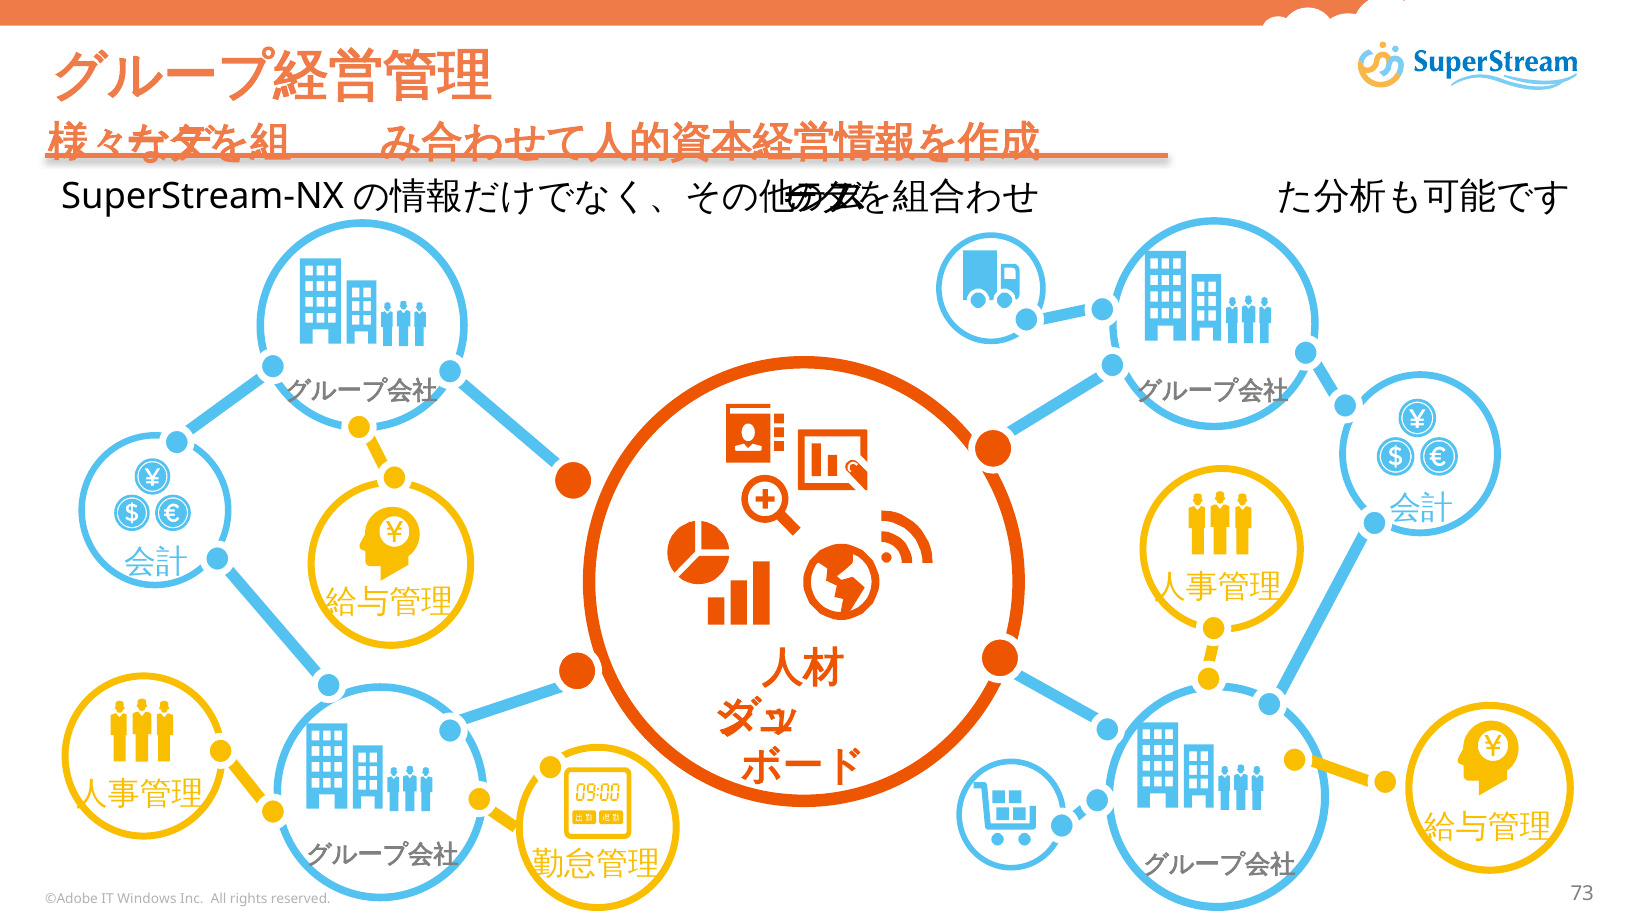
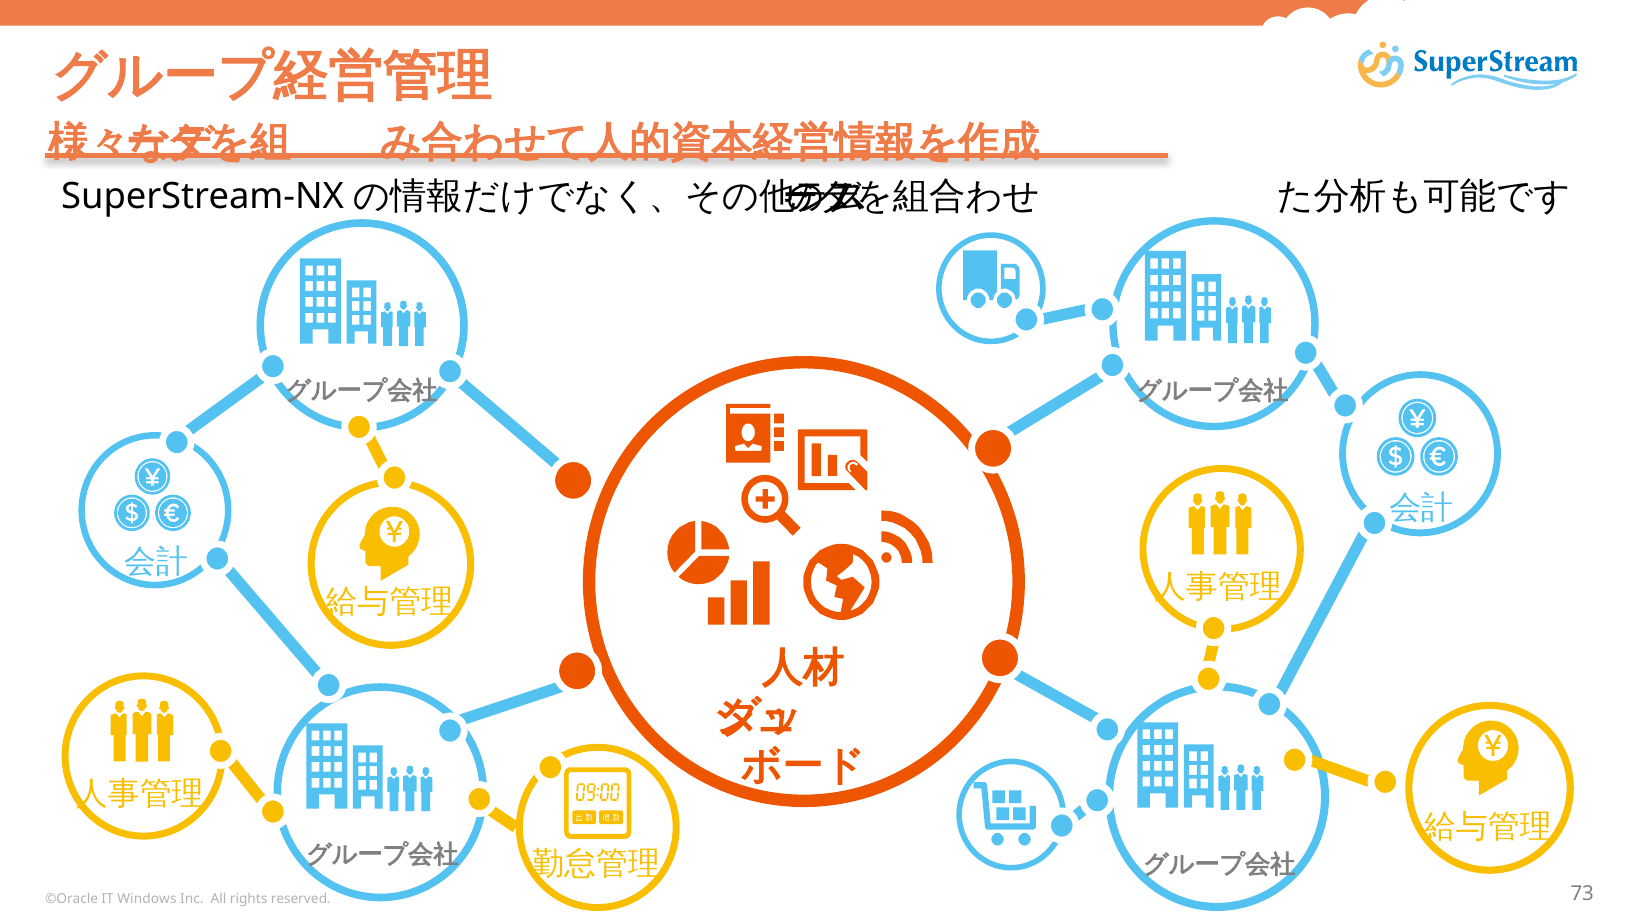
©Adobe: ©Adobe -> ©Oracle (72, 899)
